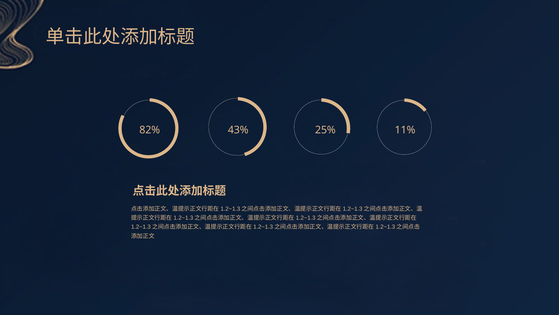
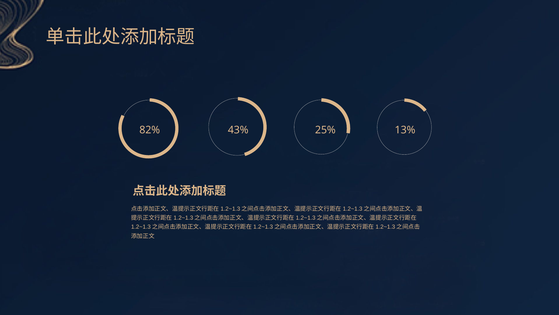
11%: 11% -> 13% (405, 130)
